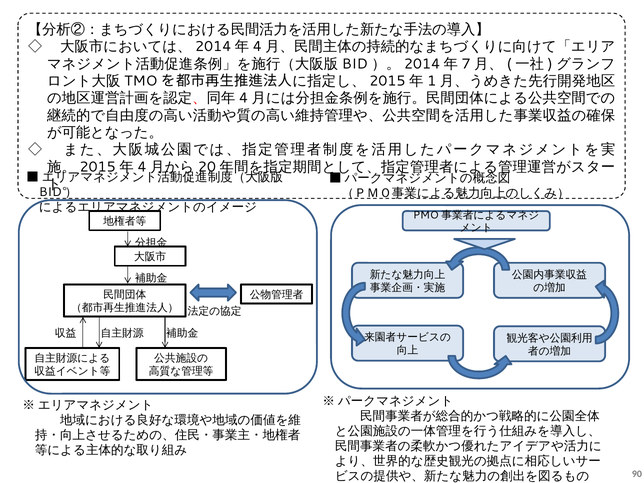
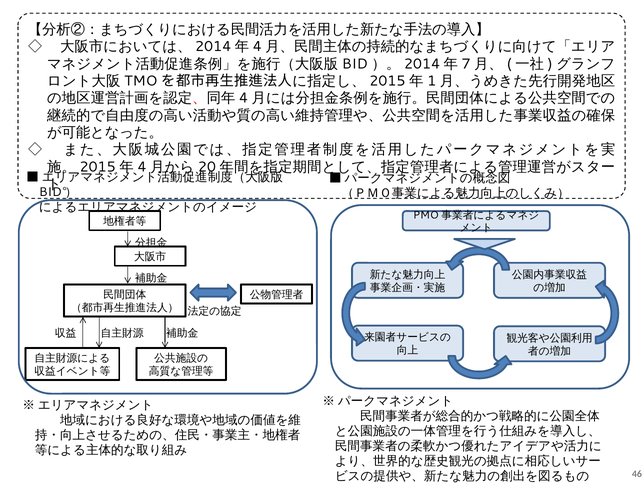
90: 90 -> 46 (637, 474)
